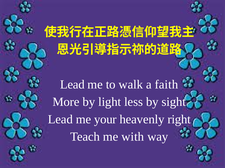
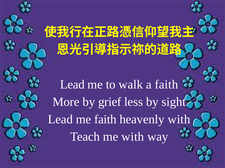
light: light -> grief (110, 102)
me your: your -> faith (105, 120)
heavenly right: right -> with (179, 120)
